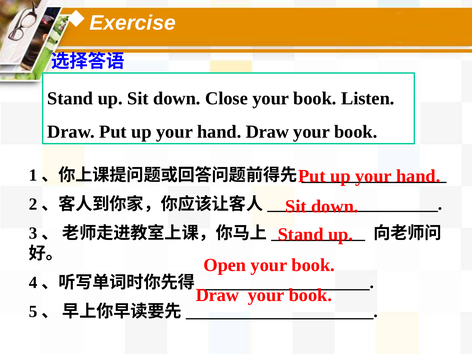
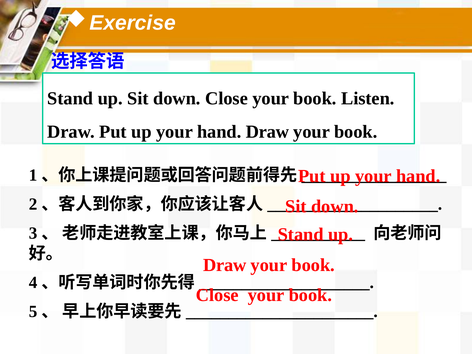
Open: Open -> Draw (225, 265)
Draw: Draw -> Close (217, 295)
